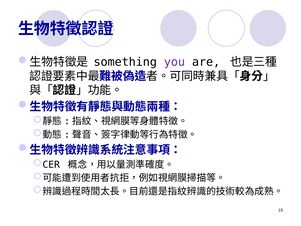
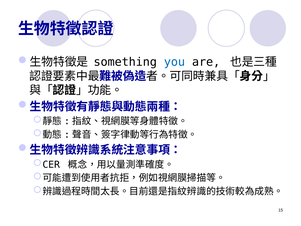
you colour: purple -> blue (174, 62)
